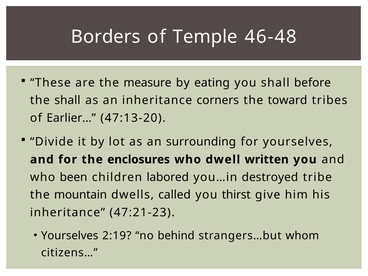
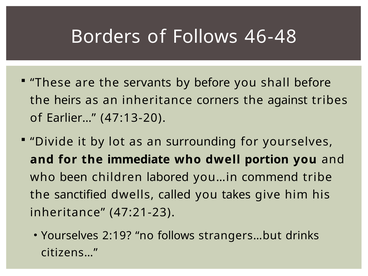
of Temple: Temple -> Follows (205, 37)
measure: measure -> servants (147, 83)
by eating: eating -> before (212, 83)
the shall: shall -> heirs (68, 100)
toward: toward -> against (288, 100)
enclosures: enclosures -> immediate (139, 160)
written: written -> portion (267, 160)
destroyed: destroyed -> commend (270, 177)
mountain: mountain -> sanctified (81, 195)
thirst: thirst -> takes (236, 195)
no behind: behind -> follows (176, 236)
whom: whom -> drinks (302, 236)
